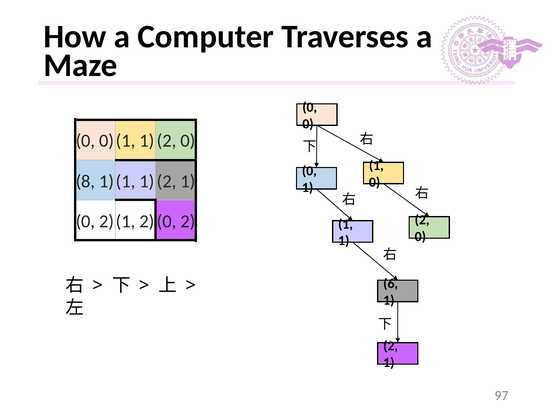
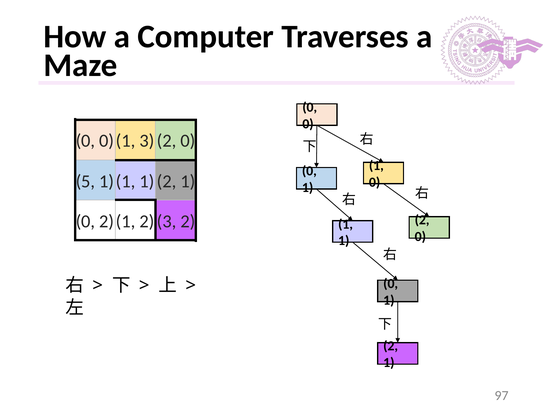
1: 1 -> 3 (147, 141)
8: 8 -> 5 (85, 181)
0: 0 -> 3 (167, 221)
6: 6 -> 0 (391, 284)
